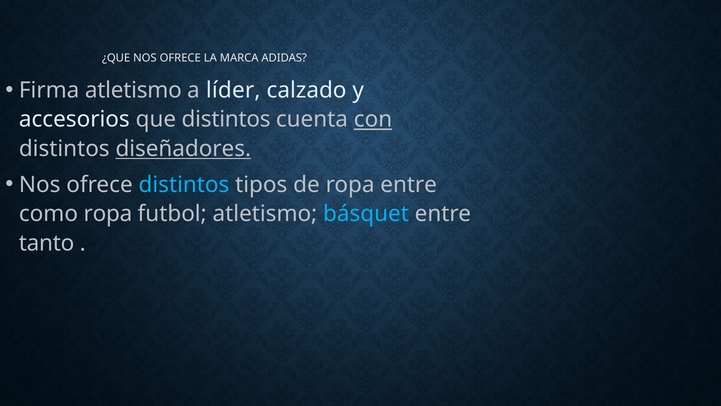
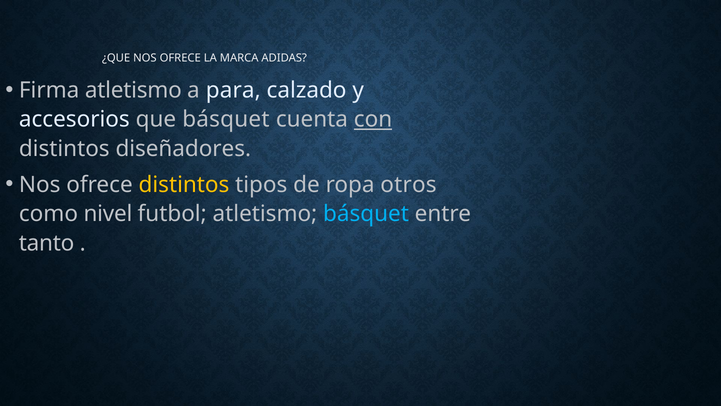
líder: líder -> para (233, 90)
que distintos: distintos -> básquet (226, 119)
diseñadores underline: present -> none (183, 149)
distintos colour: light blue -> yellow (184, 185)
ropa entre: entre -> otros (409, 185)
como ropa: ropa -> nivel (108, 214)
